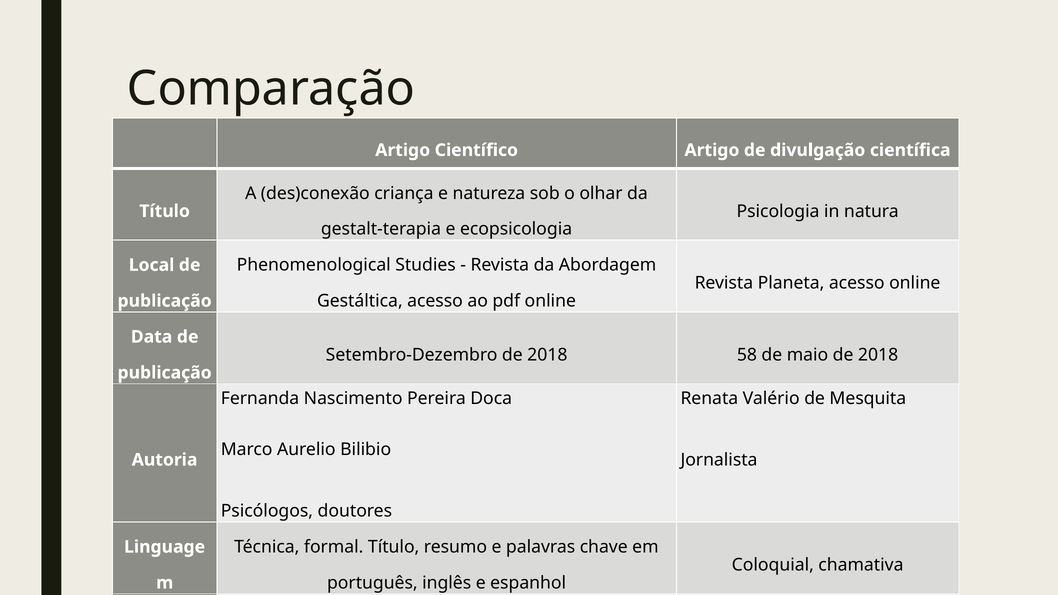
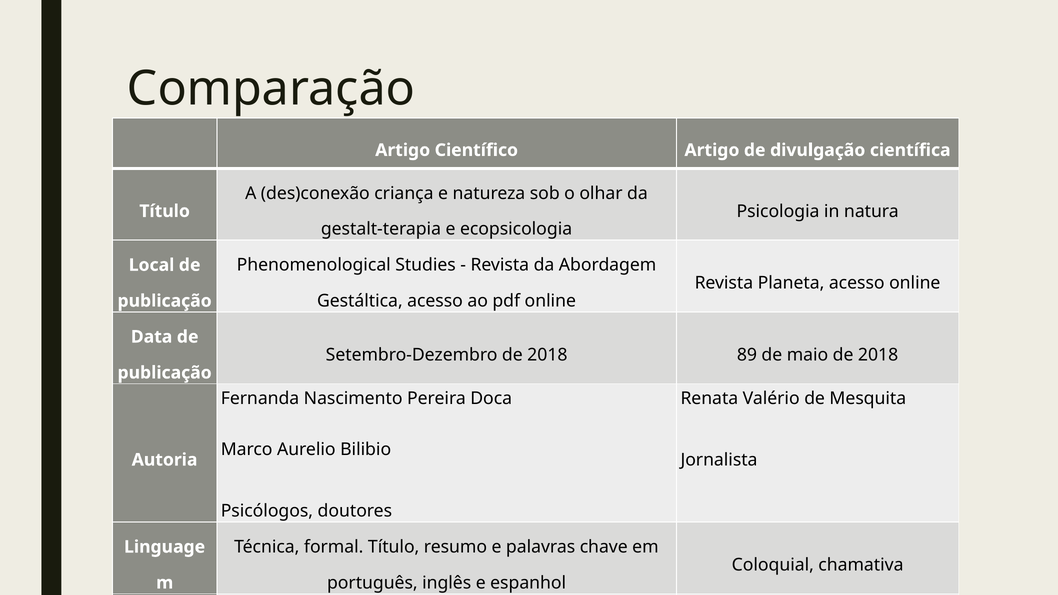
58: 58 -> 89 (747, 355)
